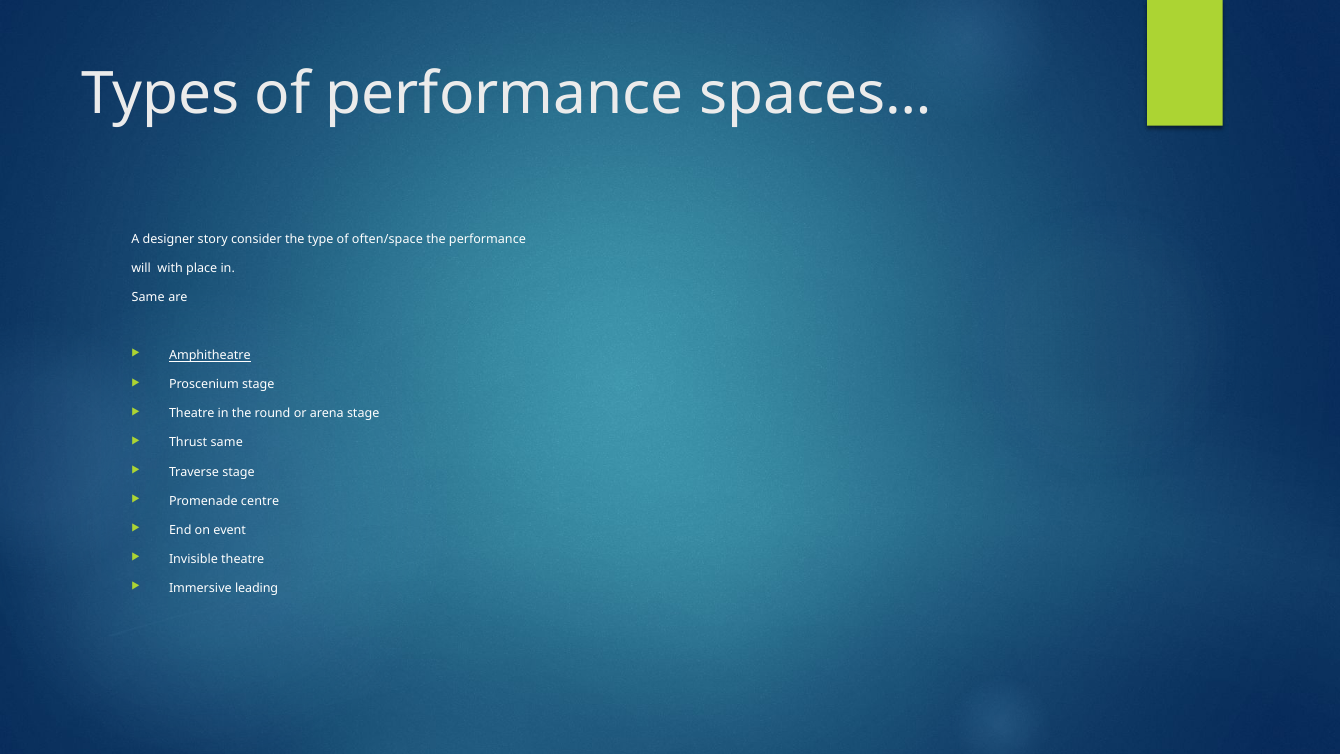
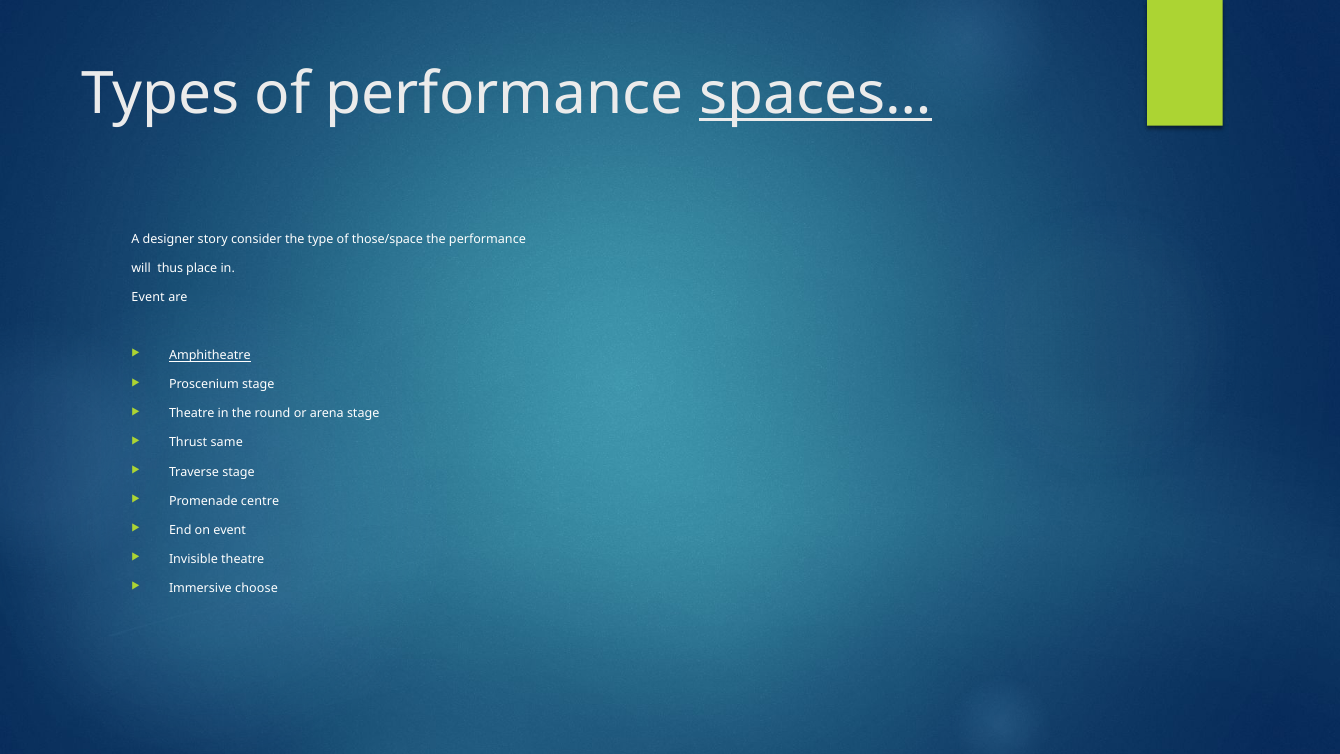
spaces… underline: none -> present (815, 94)
often/space: often/space -> those/space (388, 239)
with: with -> thus (170, 268)
Same: Same -> Event (148, 297)
leading: leading -> choose (257, 588)
